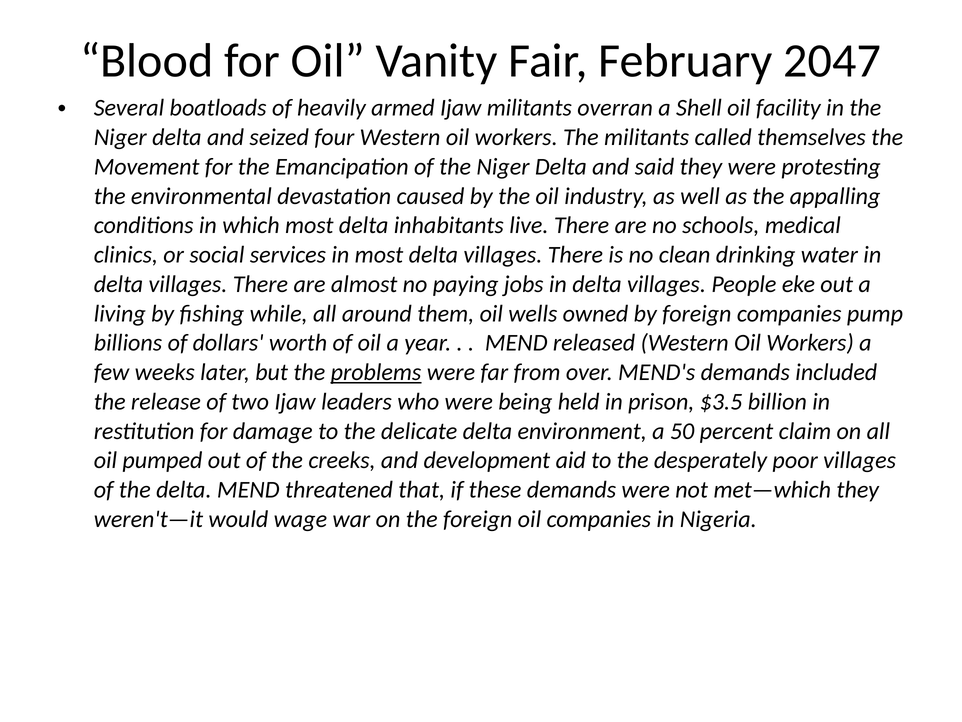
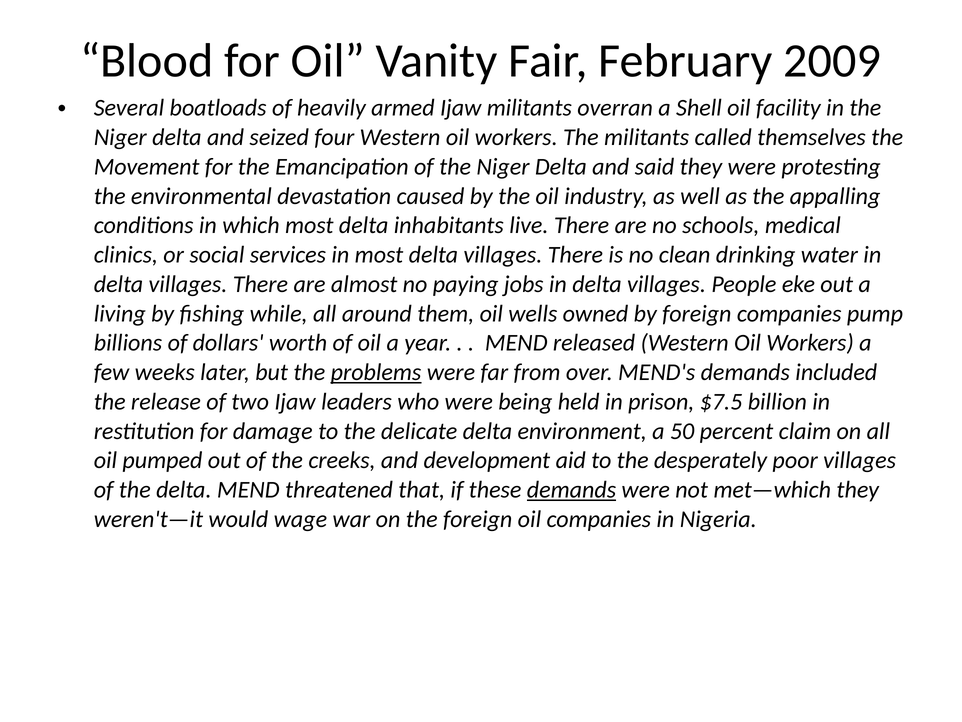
2047: 2047 -> 2009 (832, 61)
$3.5: $3.5 -> $7.5 (721, 401)
demands underline: none -> present (571, 490)
